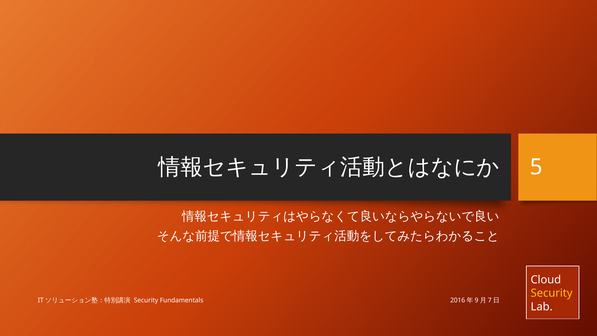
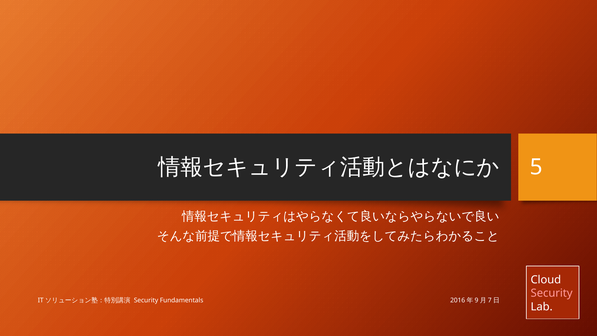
Security colour: yellow -> pink (552, 293)
